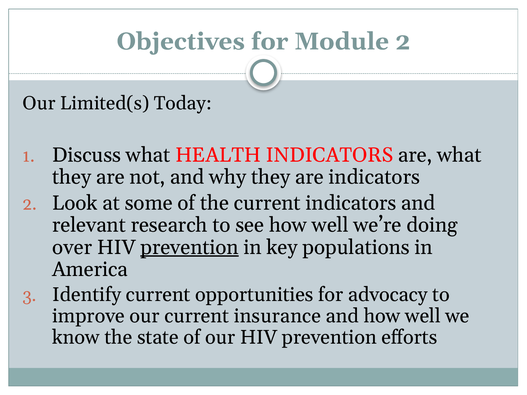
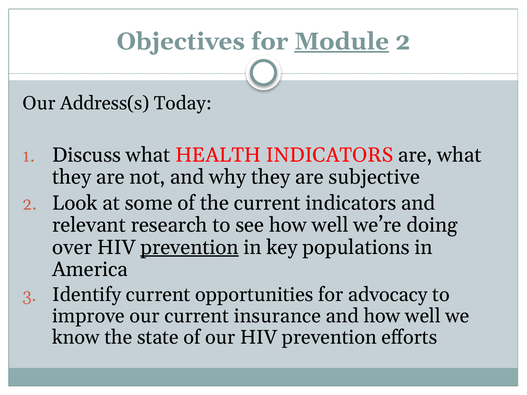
Module underline: none -> present (342, 41)
Limited(s: Limited(s -> Address(s (105, 103)
are indicators: indicators -> subjective (374, 177)
